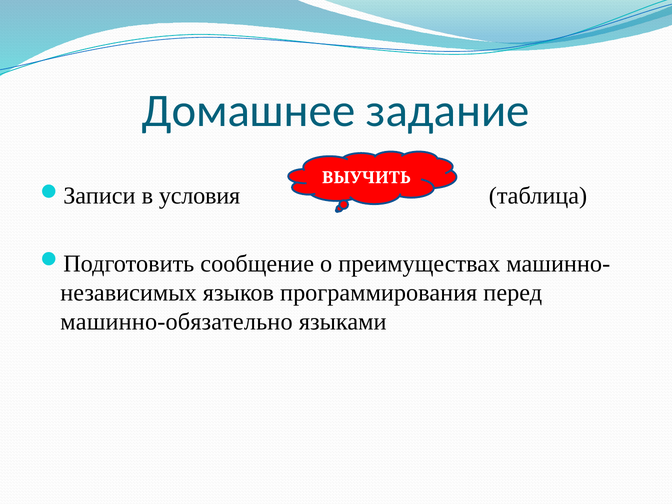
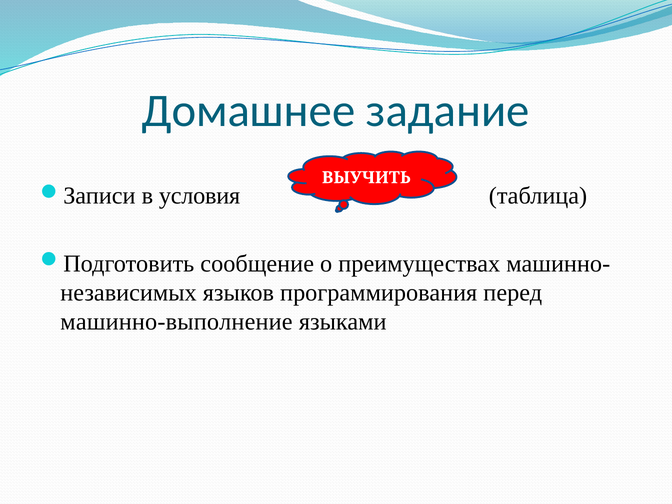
машинно-обязательно: машинно-обязательно -> машинно-выполнение (176, 322)
